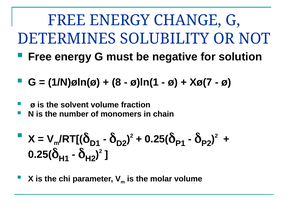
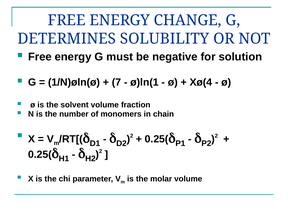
8: 8 -> 7 (117, 82)
Χø(7: Χø(7 -> Χø(4 (201, 82)
